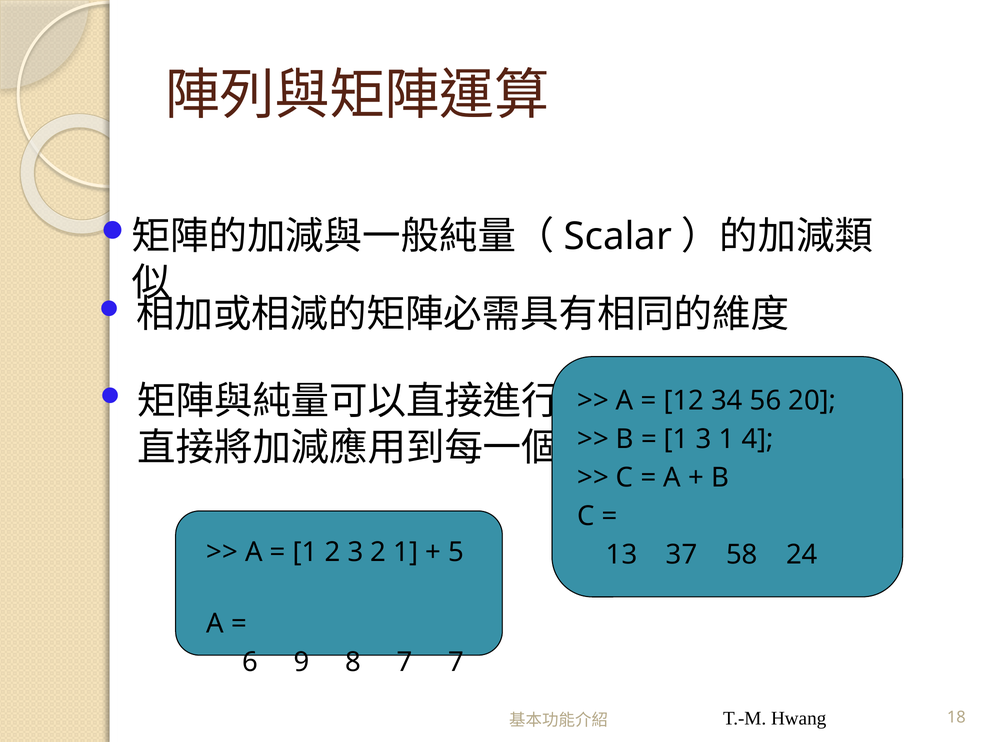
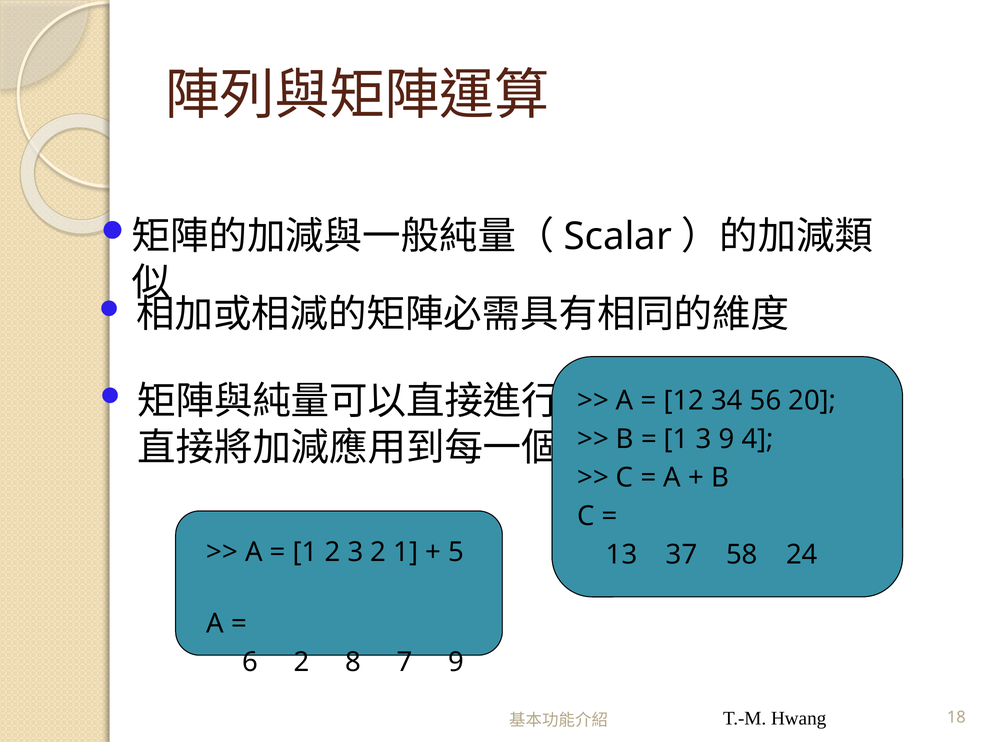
3 1: 1 -> 9 (727, 439)
6 9: 9 -> 2 (302, 662)
7 7: 7 -> 9 (456, 662)
